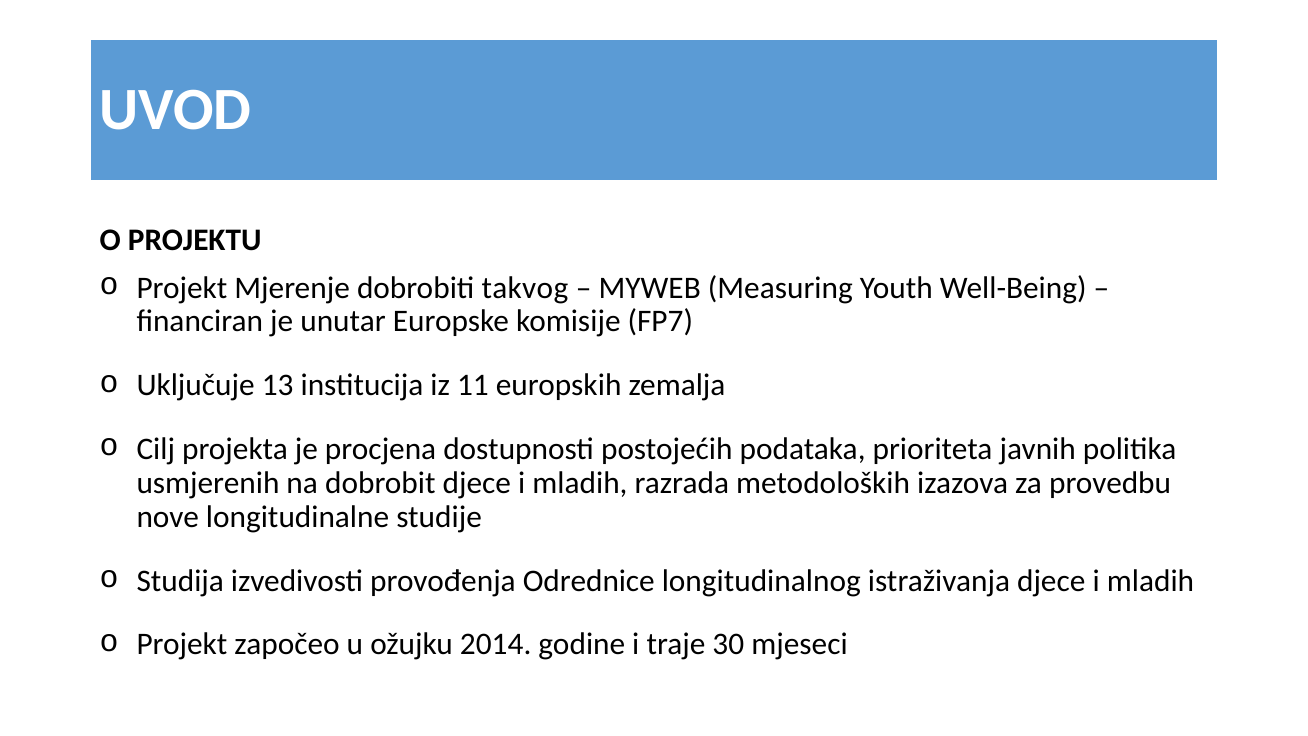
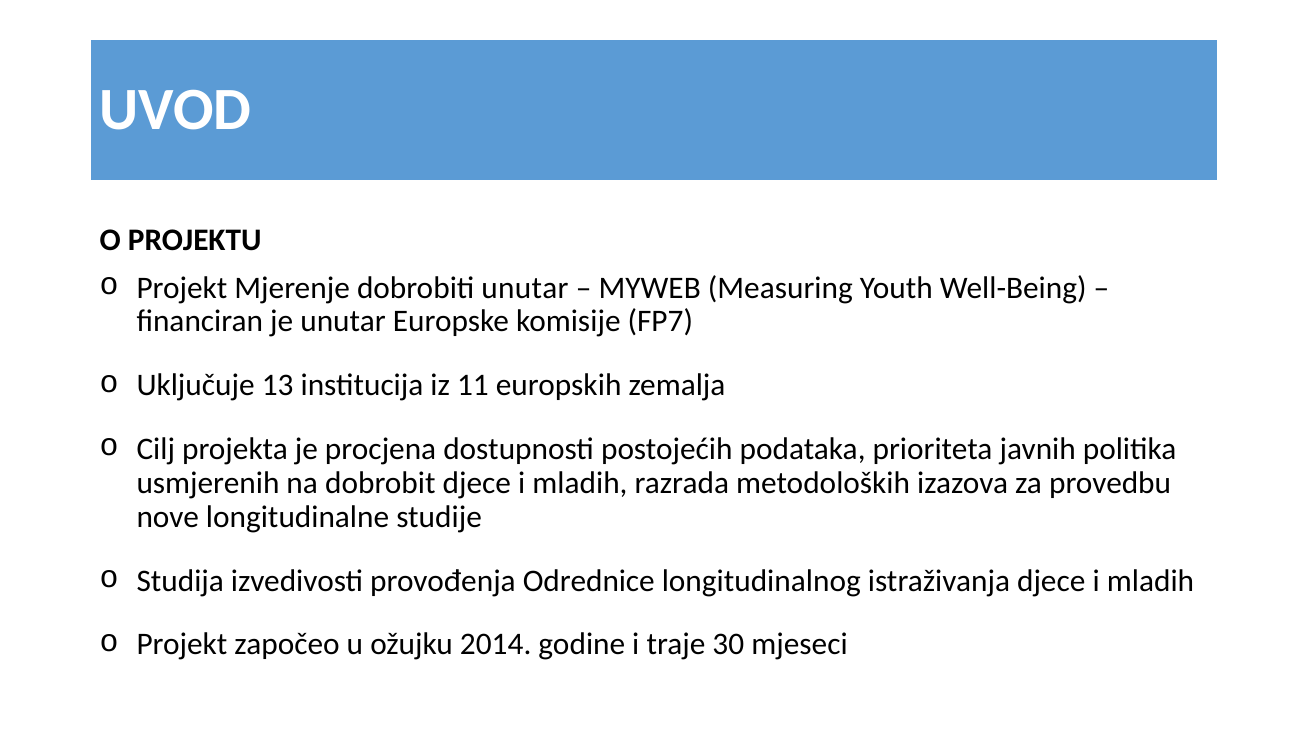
dobrobiti takvog: takvog -> unutar (525, 288)
